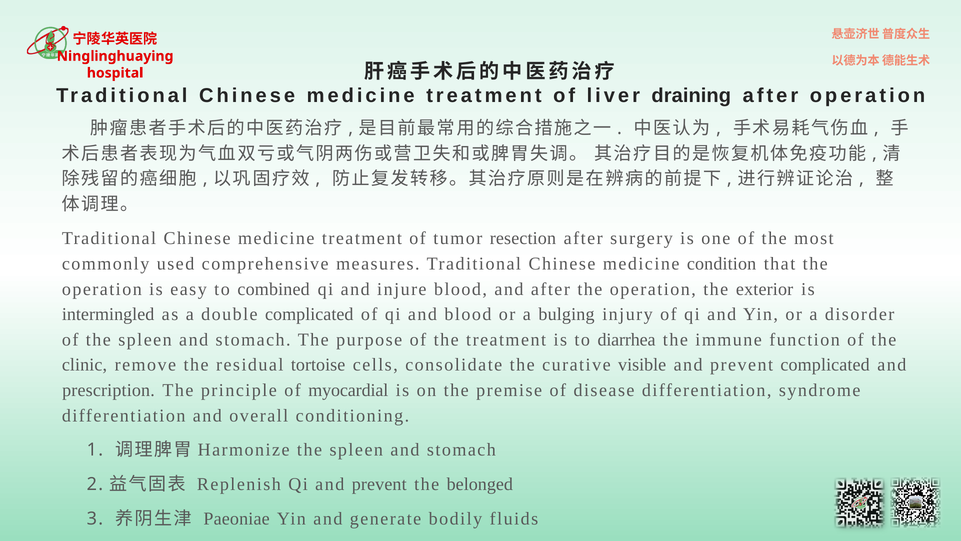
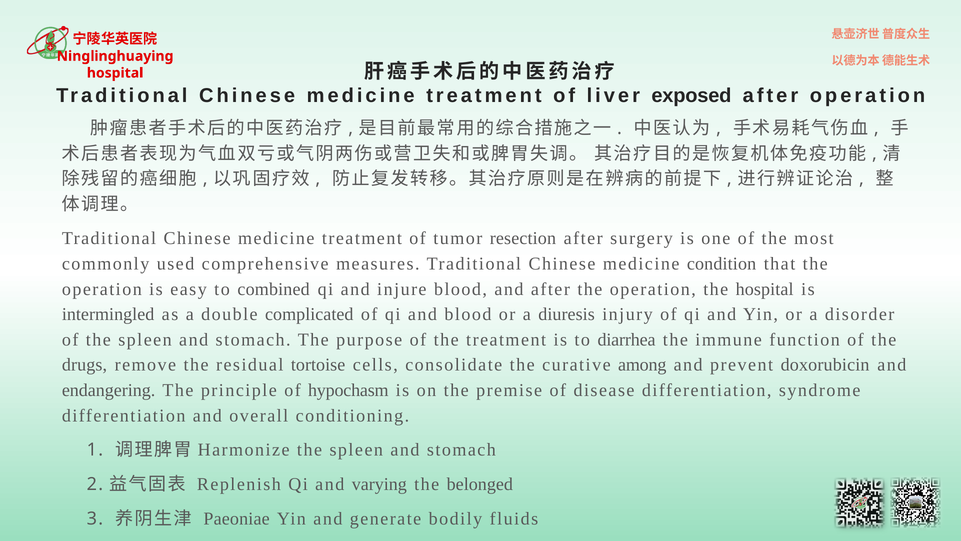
draining: draining -> exposed (691, 96)
the exterior: exterior -> hospital (765, 289)
bulging: bulging -> diuresis (567, 314)
clinic: clinic -> drugs (84, 365)
visible: visible -> among (642, 365)
prevent complicated: complicated -> doxorubicin (825, 365)
prescription: prescription -> endangering (109, 390)
myocardial: myocardial -> hypochasm (348, 390)
Qi and prevent: prevent -> varying (379, 484)
